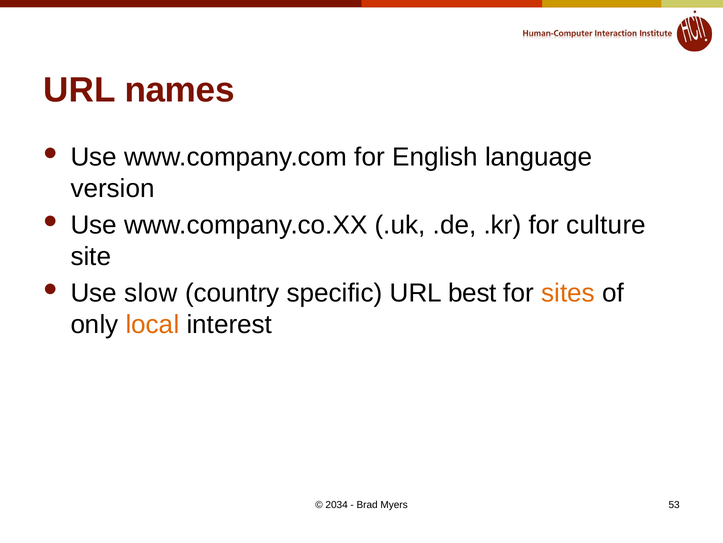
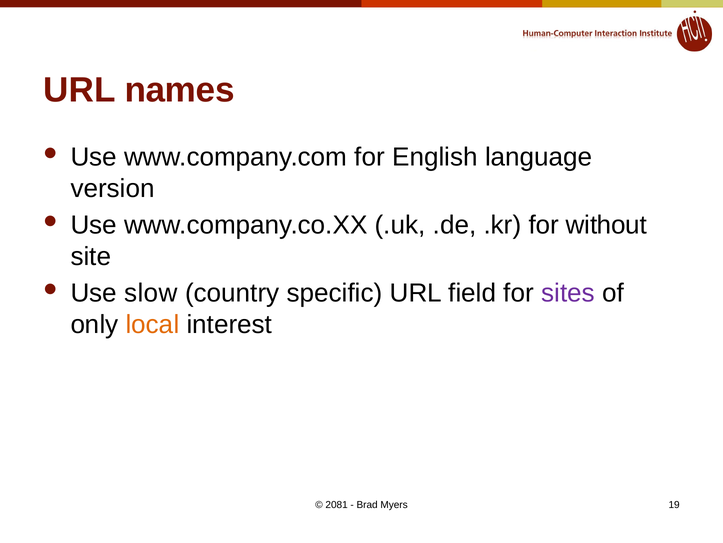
culture: culture -> without (606, 225)
best: best -> field (472, 293)
sites colour: orange -> purple (568, 293)
2034: 2034 -> 2081 (337, 504)
53: 53 -> 19 (674, 504)
